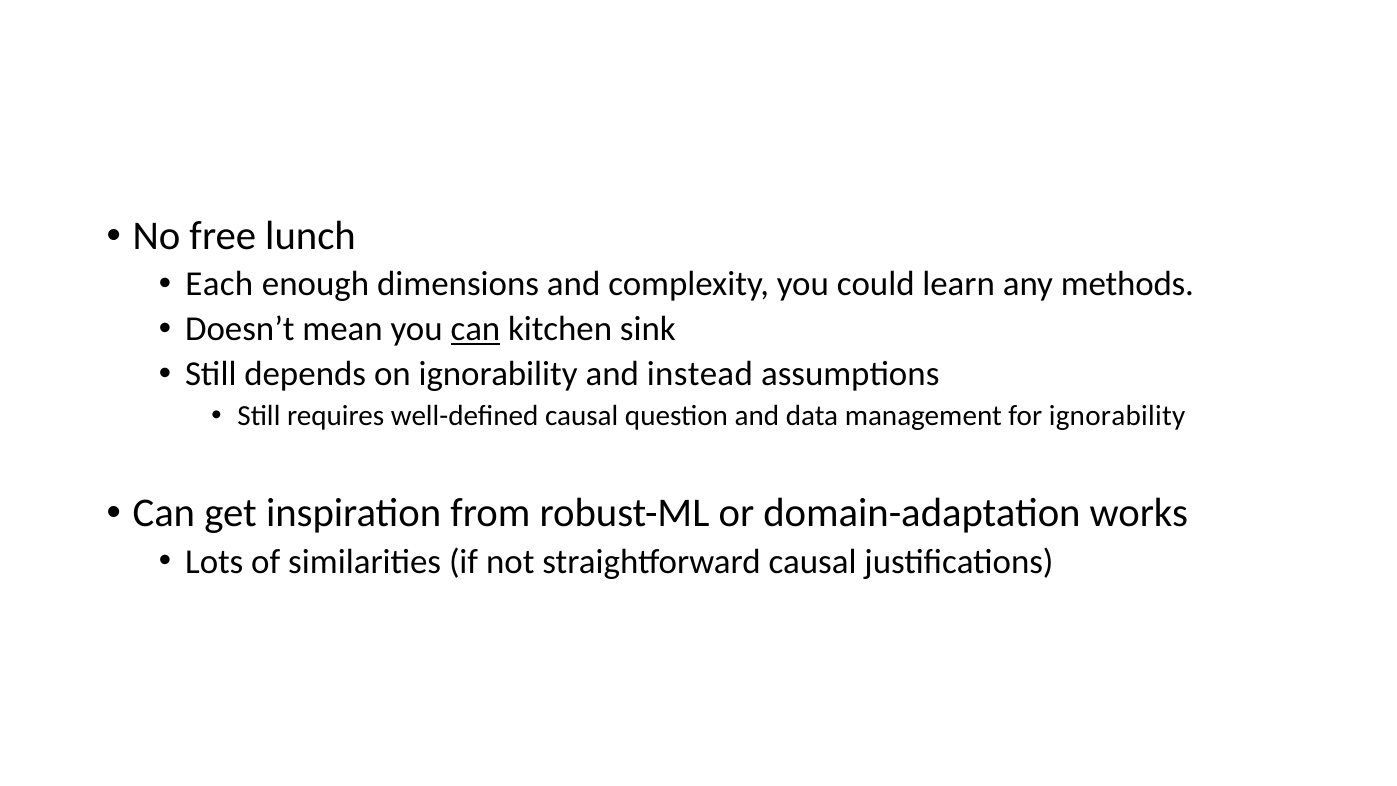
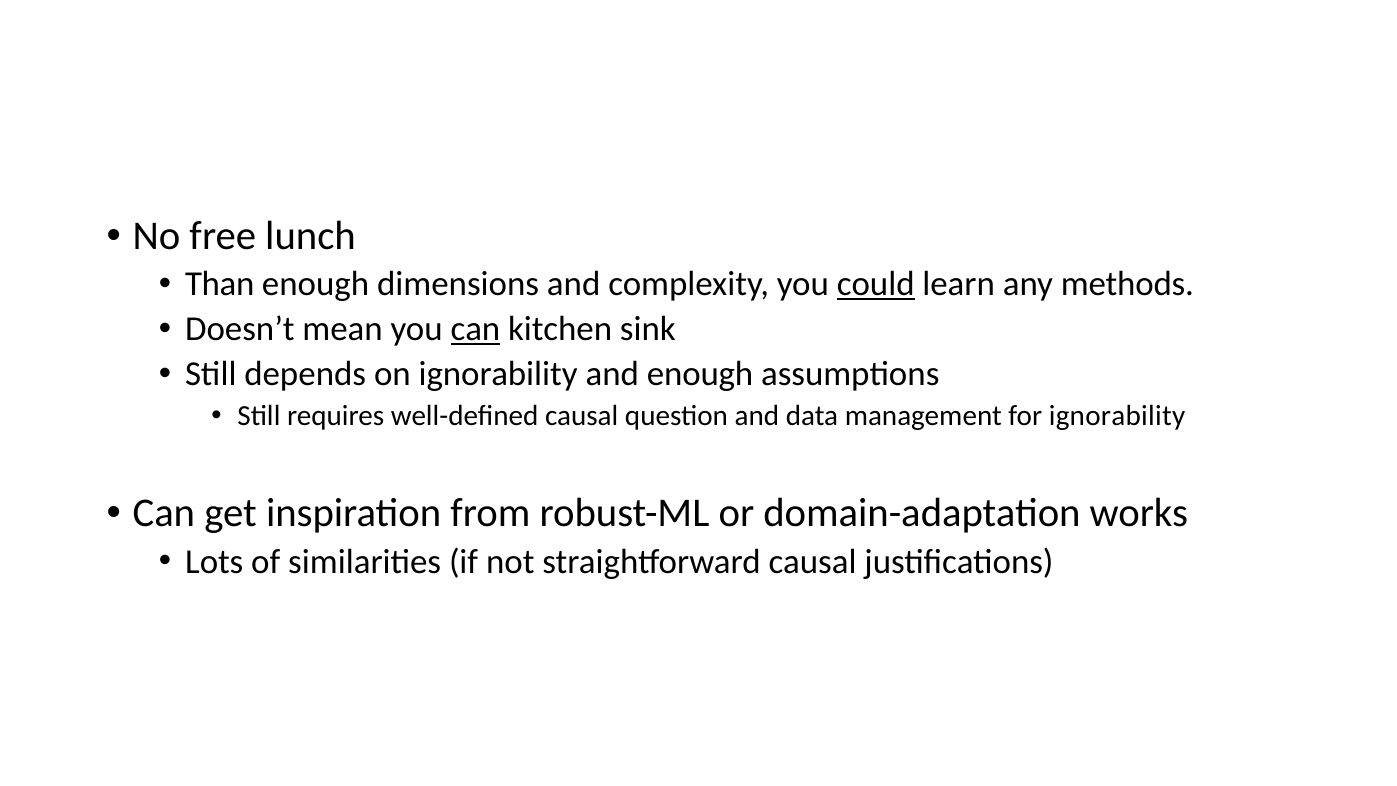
Each: Each -> Than (220, 284)
could underline: none -> present (876, 284)
and instead: instead -> enough (700, 374)
